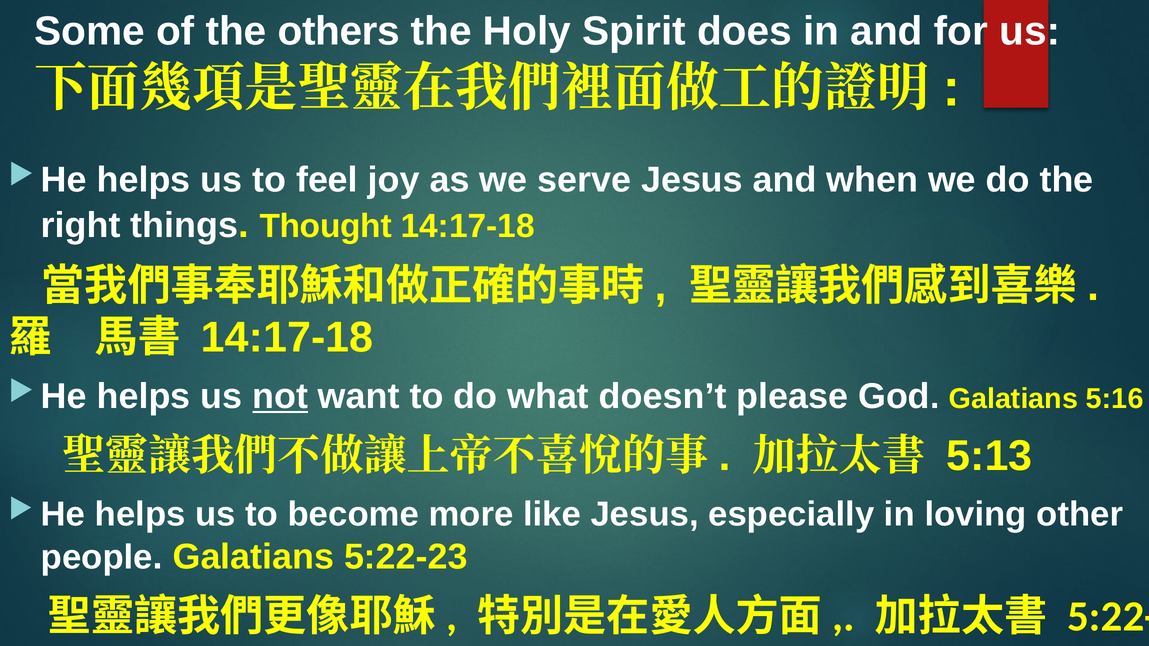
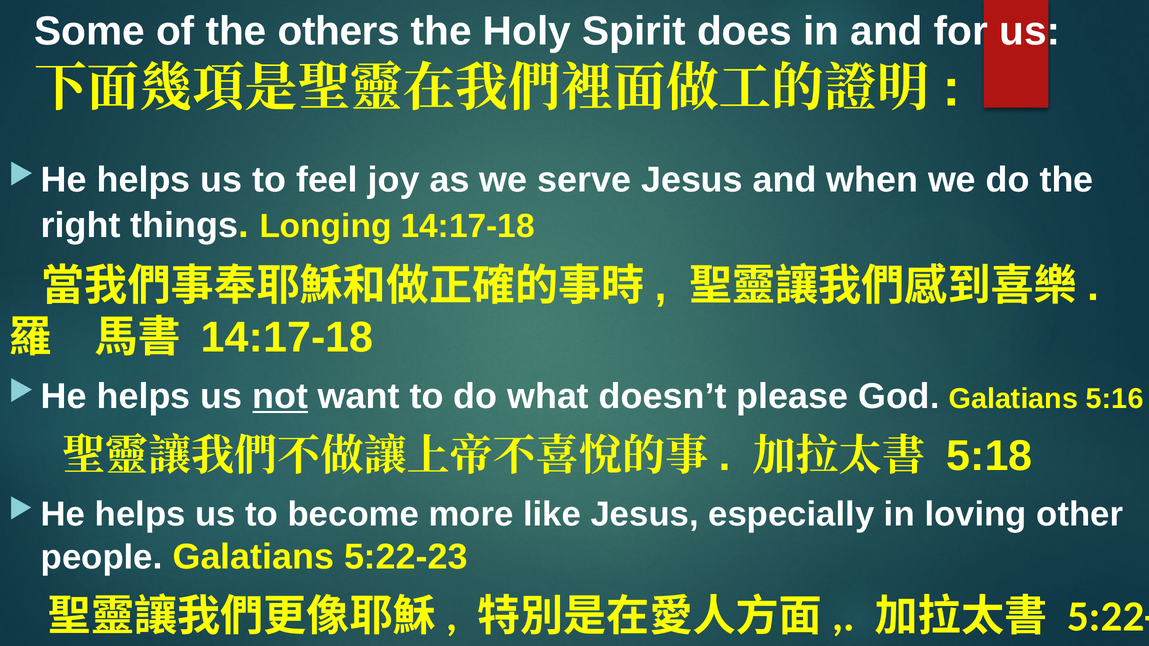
Thought: Thought -> Longing (326, 226)
5:13: 5:13 -> 5:18 (989, 456)
